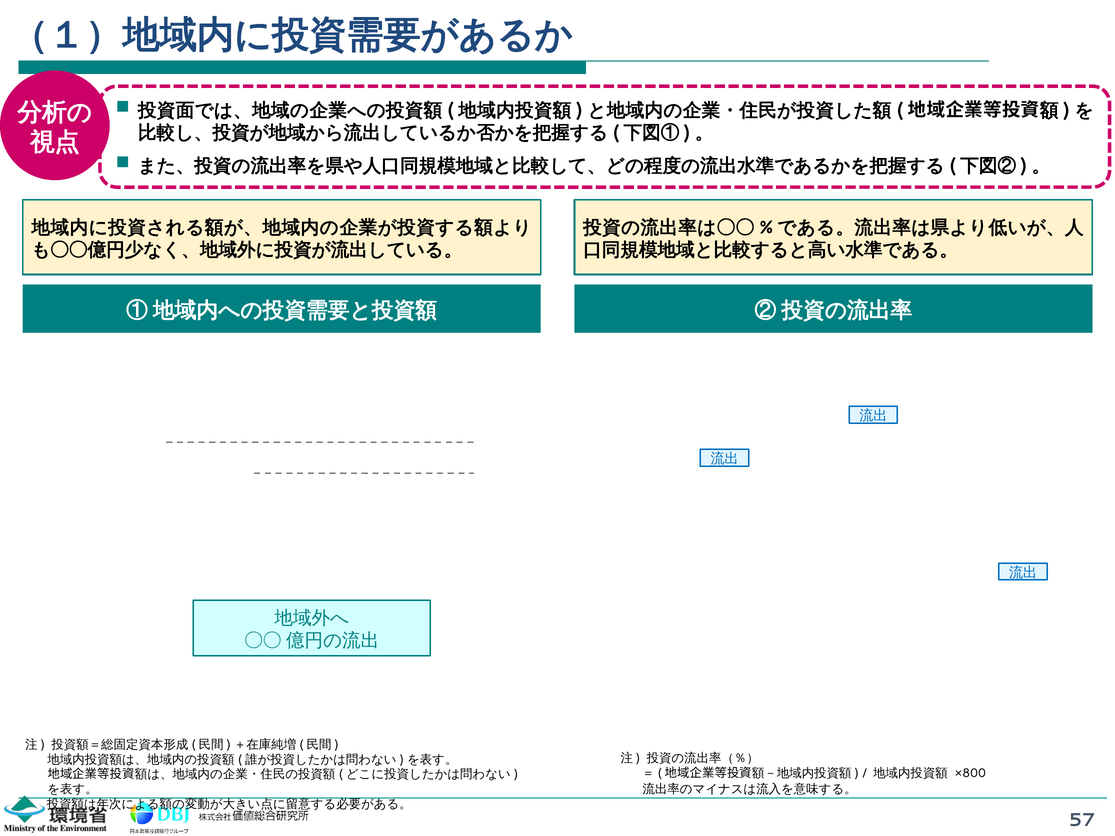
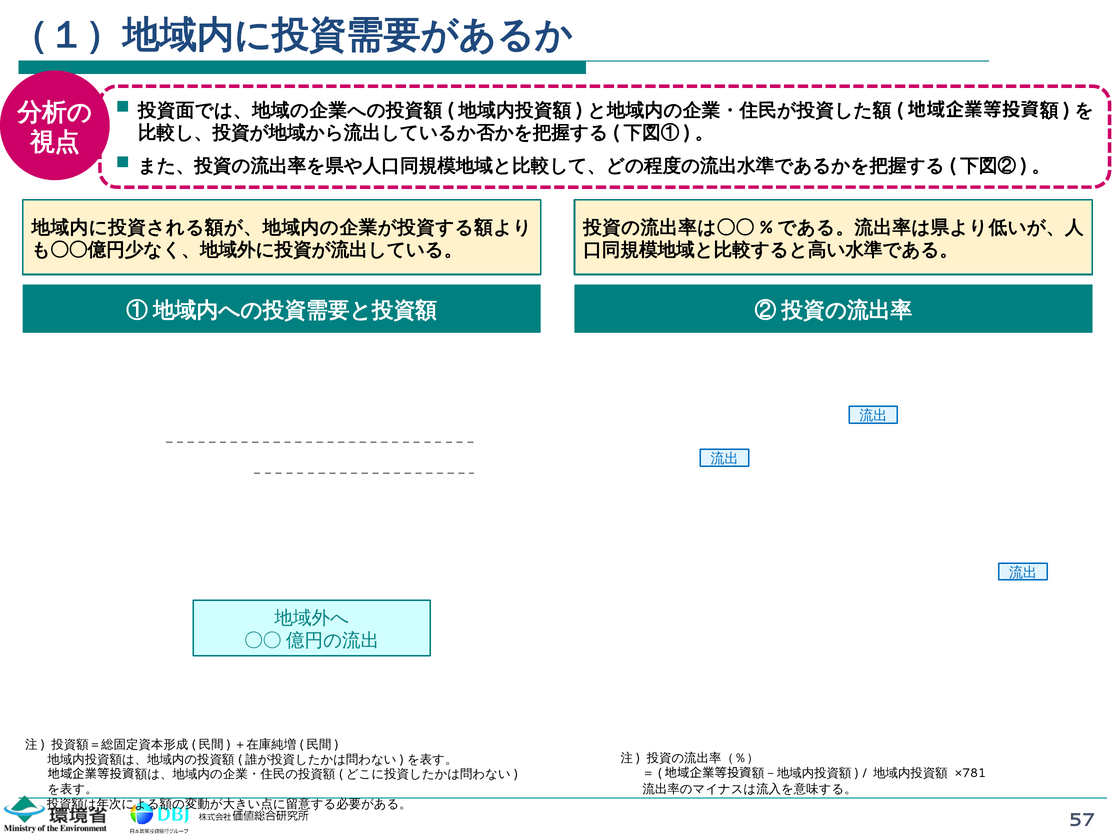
×800: ×800 -> ×781 (970, 773)
